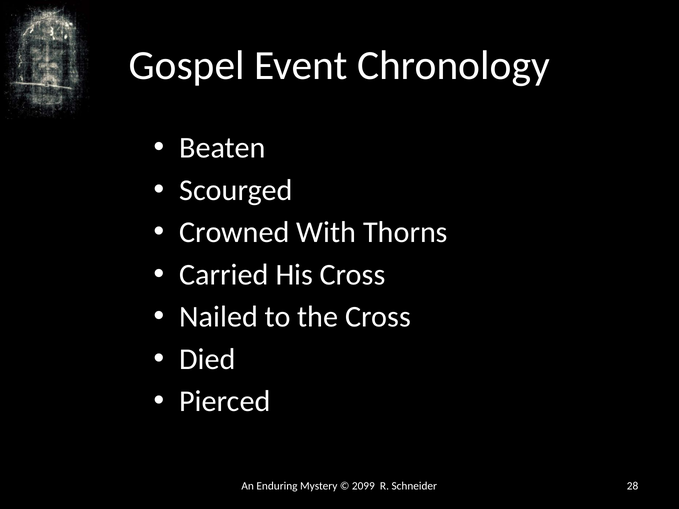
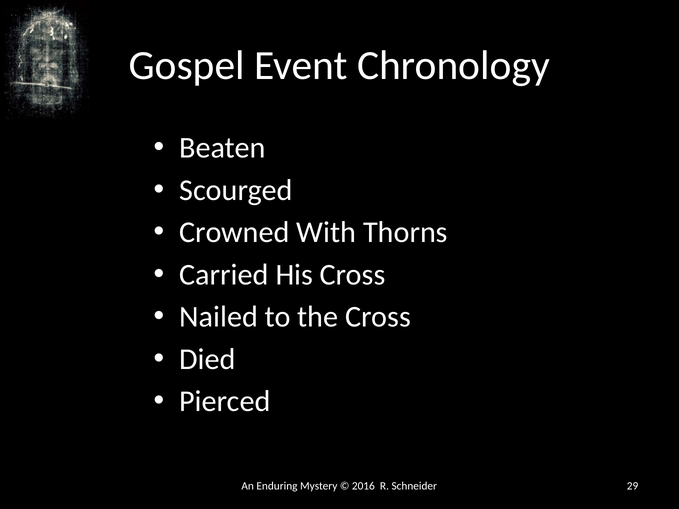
2099: 2099 -> 2016 (363, 486)
28: 28 -> 29 (633, 486)
